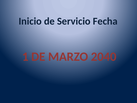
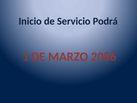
Fecha: Fecha -> Podrá (105, 21)
2040: 2040 -> 2086 (104, 56)
